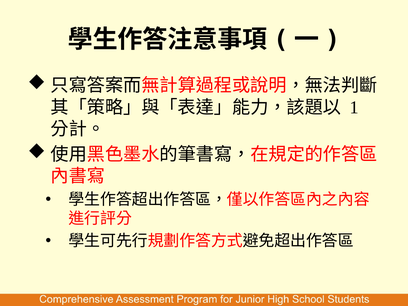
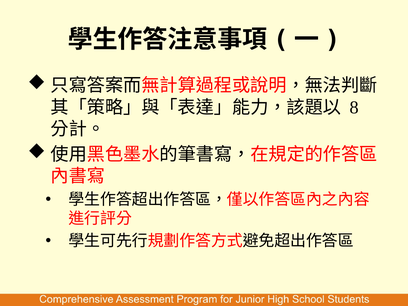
1: 1 -> 8 (354, 107)
